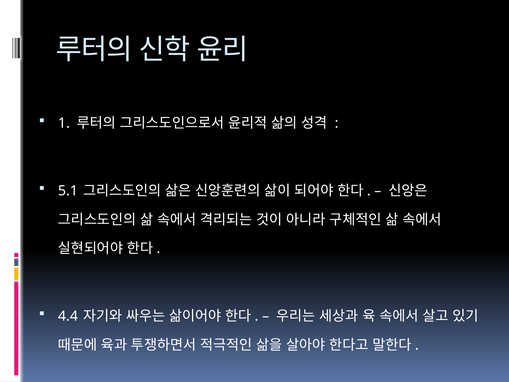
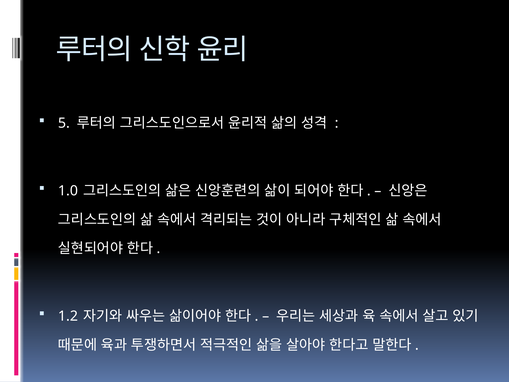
1: 1 -> 5 (64, 123)
5.1: 5.1 -> 1.0 (68, 191)
4.4: 4.4 -> 1.2 (68, 316)
